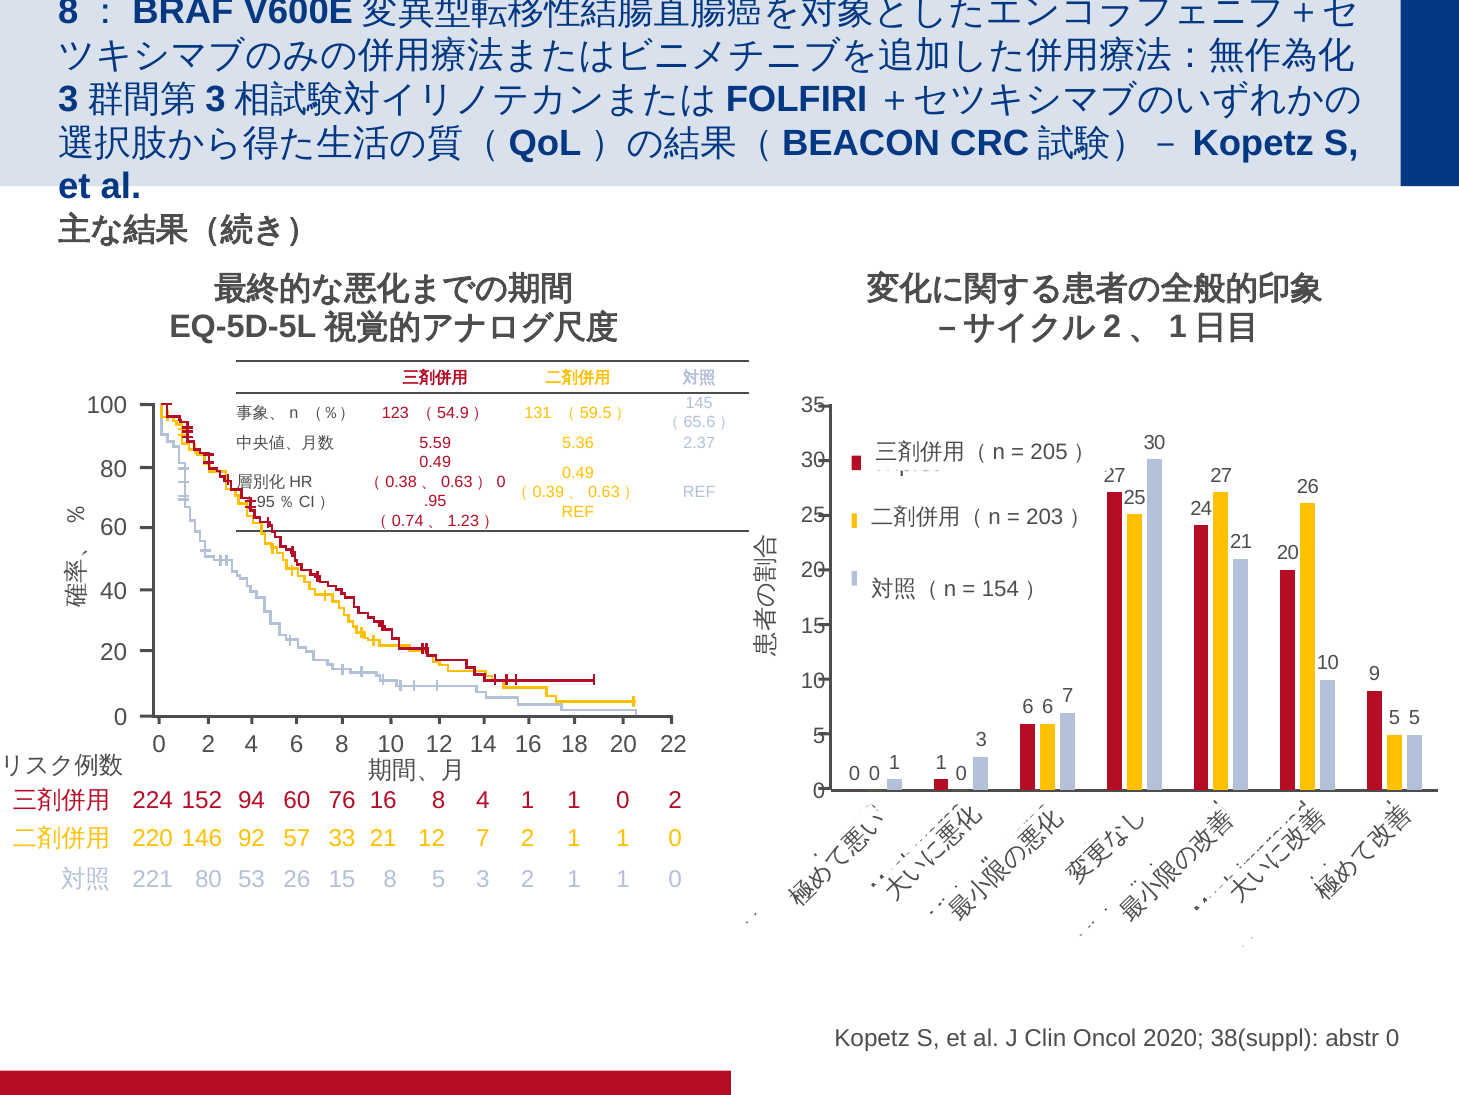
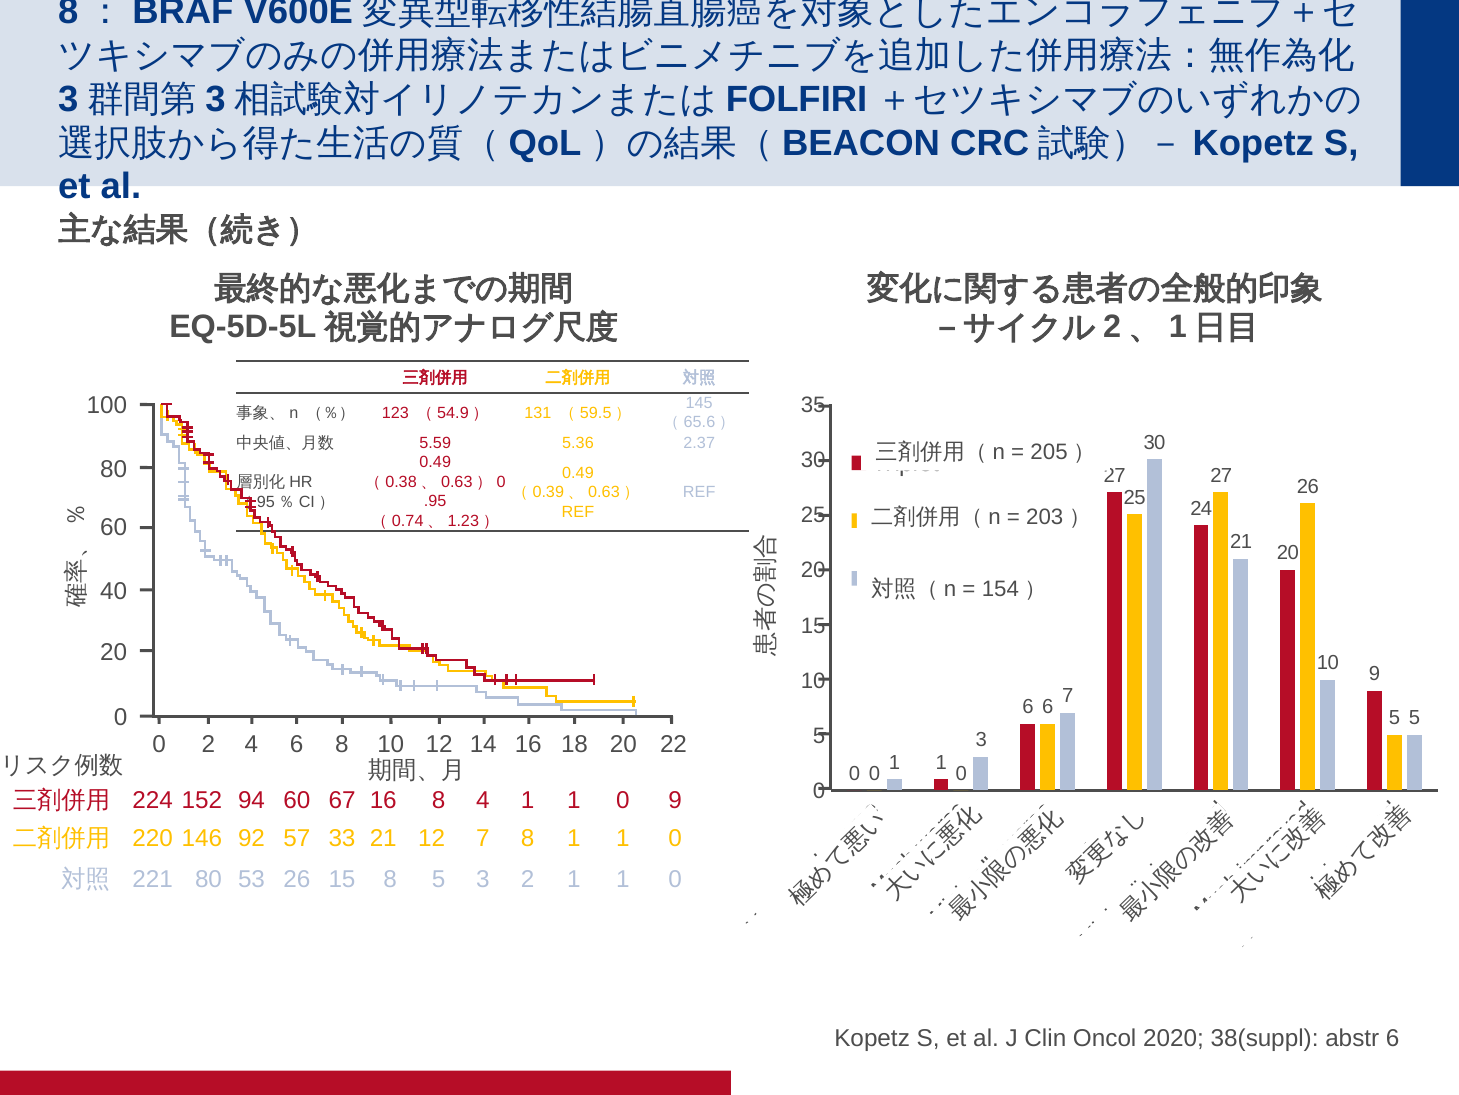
76: 76 -> 67 (342, 800)
1 0 2: 2 -> 9 (675, 800)
7 2: 2 -> 8 (528, 838)
abstr 0: 0 -> 6 (1393, 1037)
